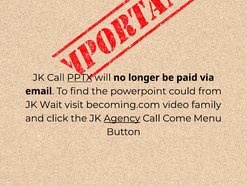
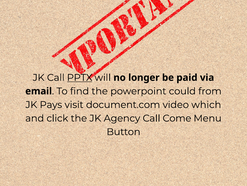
Wait: Wait -> Pays (51, 104)
becoming.com: becoming.com -> document.com (123, 104)
family: family -> which (206, 104)
Agency underline: present -> none (122, 118)
